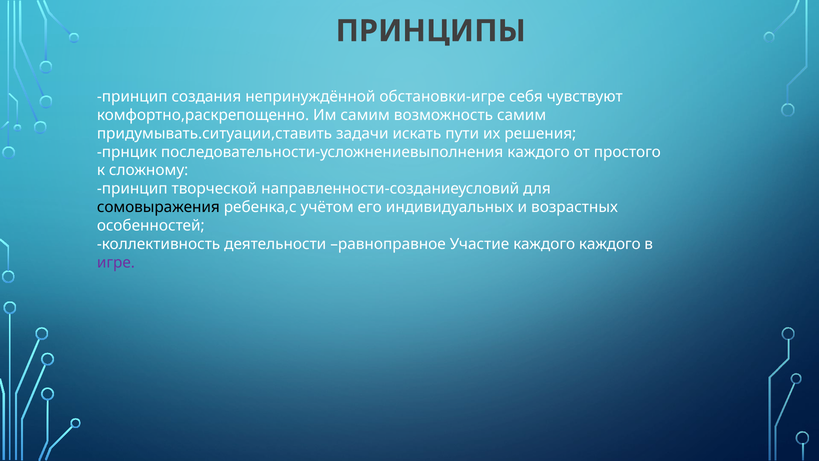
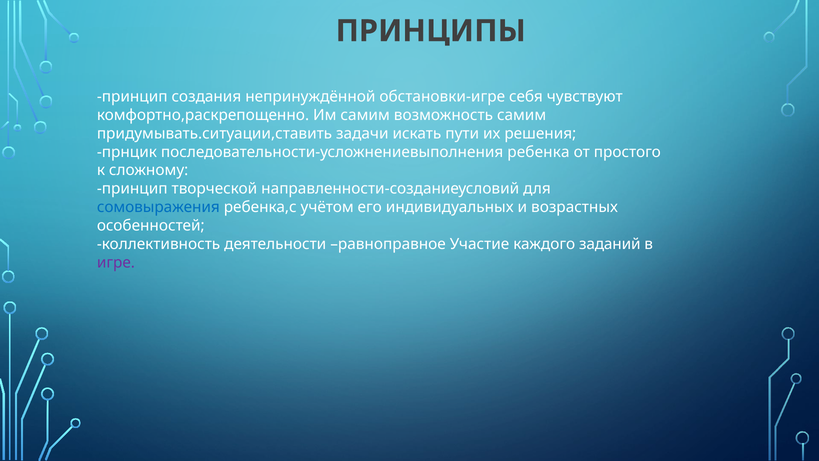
последовательности-усложнениевыполнения каждого: каждого -> ребенка (538, 152)
сомовыражения colour: black -> blue (158, 207)
каждого каждого: каждого -> заданий (610, 244)
